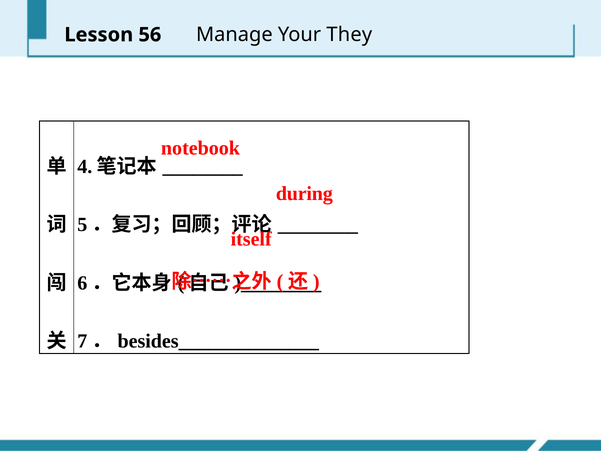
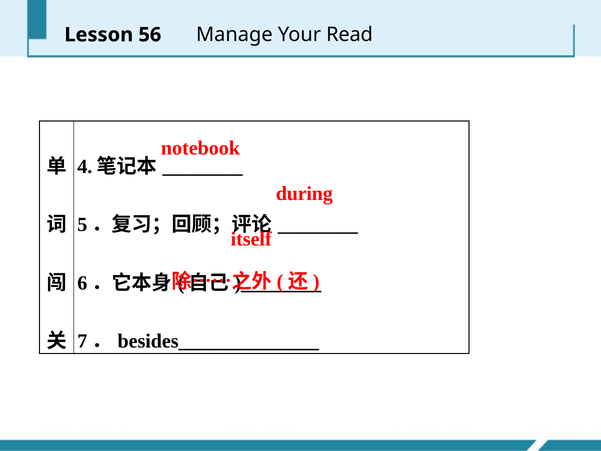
They: They -> Read (350, 35)
